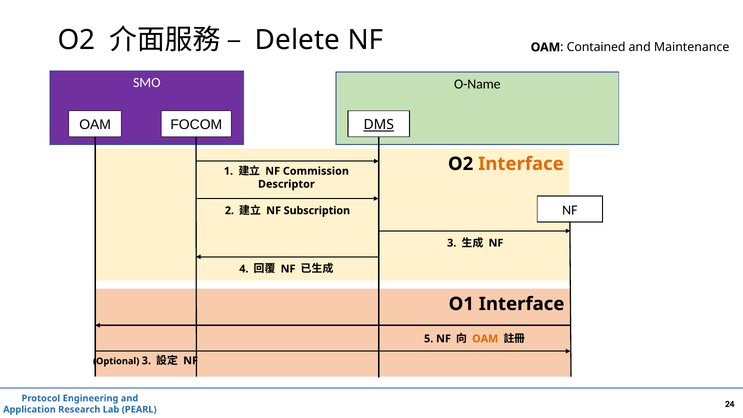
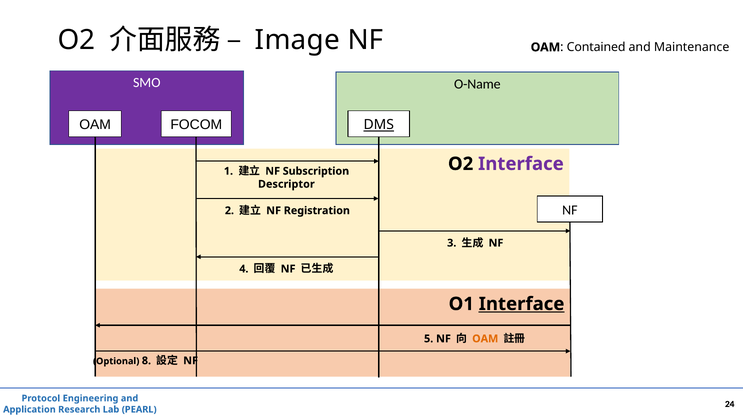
Delete: Delete -> Image (297, 40)
Interface colour: orange -> purple (521, 164)
Commission: Commission -> Subscription (316, 171)
Subscription: Subscription -> Registration (317, 211)
Interface underline: none -> present (522, 304)
Optional 3: 3 -> 8 (146, 361)
